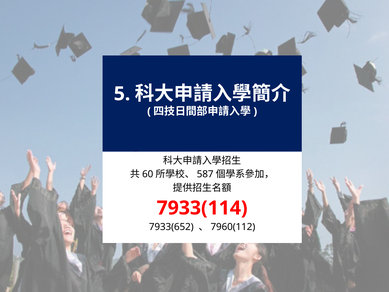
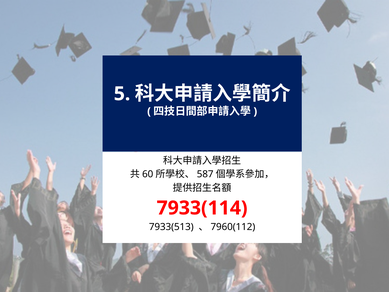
7933(652: 7933(652 -> 7933(513 (171, 227)
